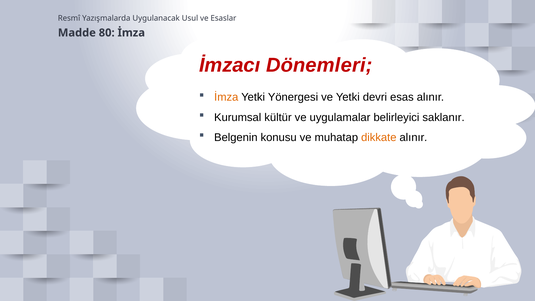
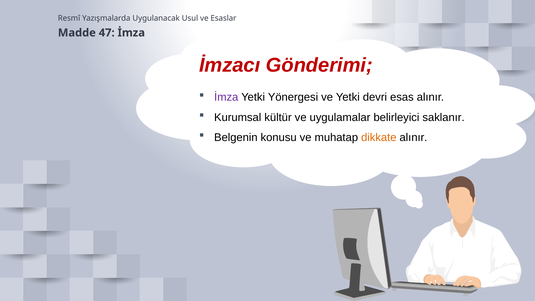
80: 80 -> 47 (107, 33)
Dönemleri: Dönemleri -> Gönderimi (319, 65)
İmza colour: orange -> purple (226, 97)
